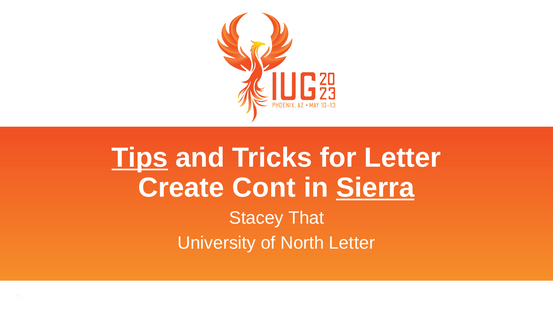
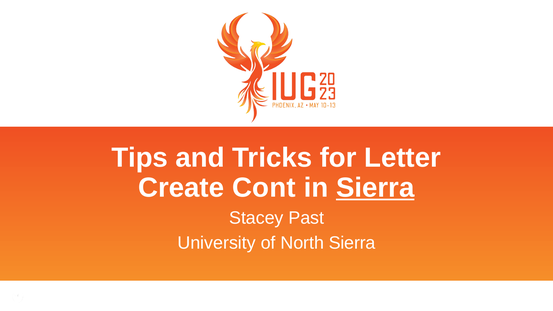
Tips underline: present -> none (140, 158)
That: That -> Past (306, 218)
North Letter: Letter -> Sierra (352, 243)
